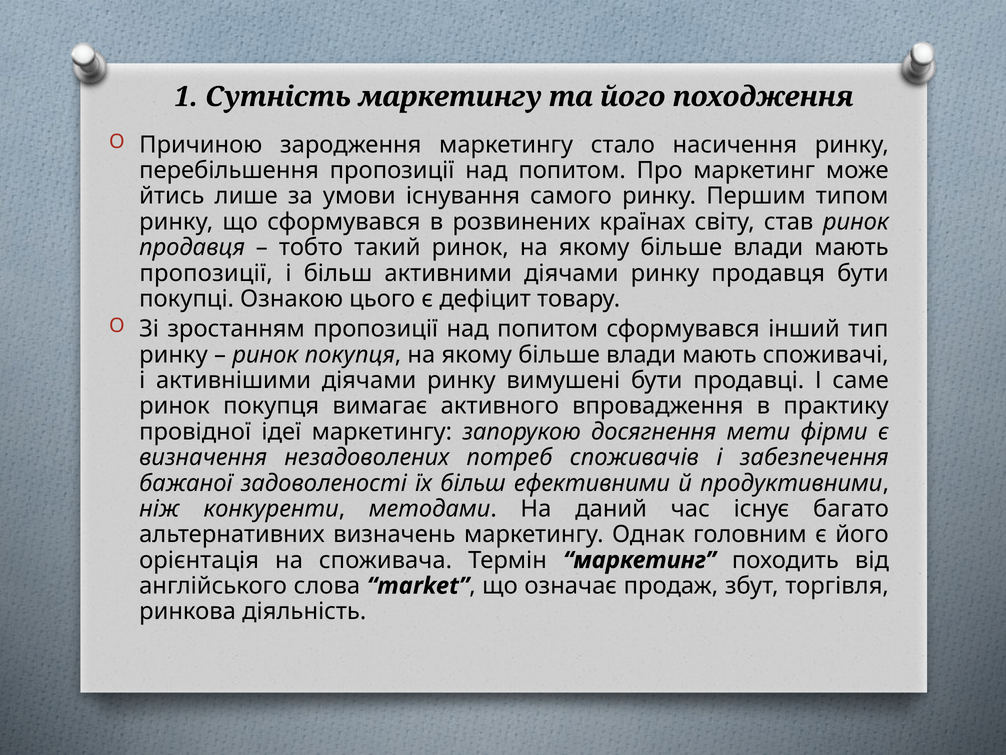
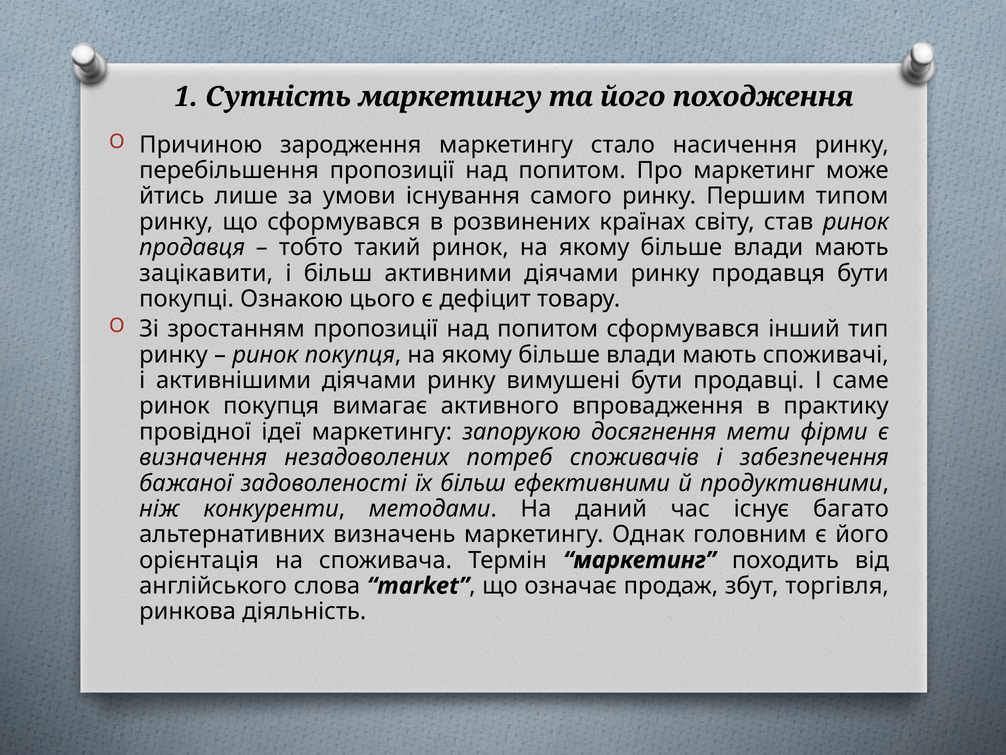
пропозиції: пропозиції -> зацікавити (206, 273)
